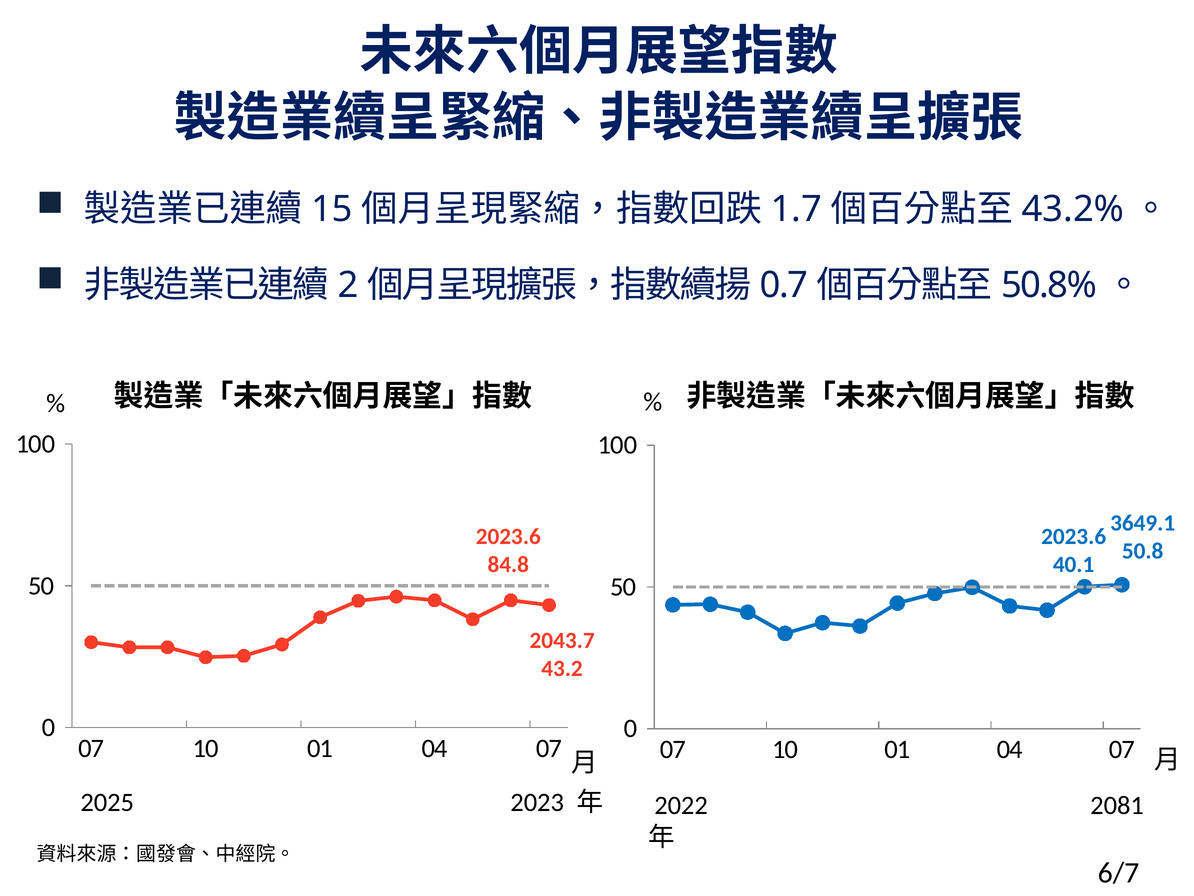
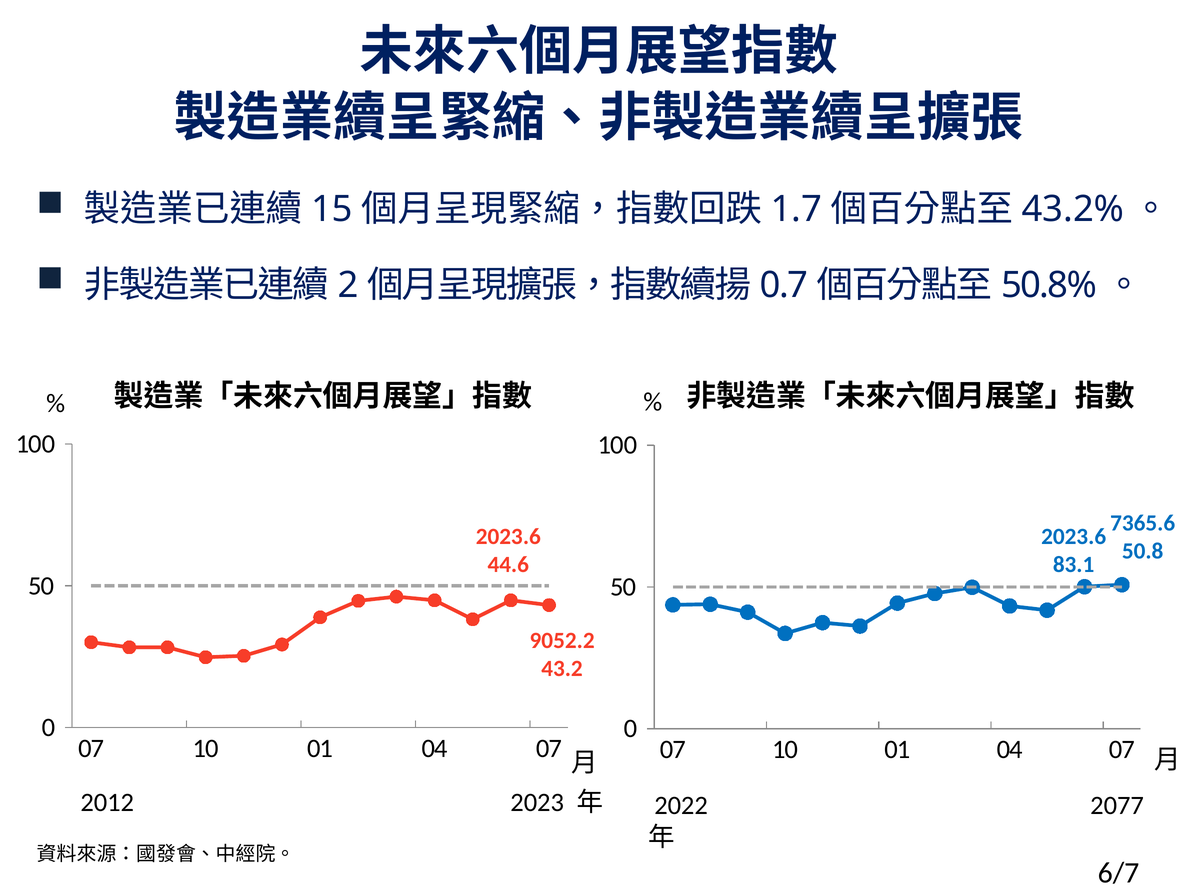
3649.1: 3649.1 -> 7365.6 (1143, 523)
84.8: 84.8 -> 44.6 (508, 564)
40.1: 40.1 -> 83.1 (1074, 564)
2043.7: 2043.7 -> 9052.2 (562, 640)
2025: 2025 -> 2012 (107, 802)
2081: 2081 -> 2077 (1117, 805)
